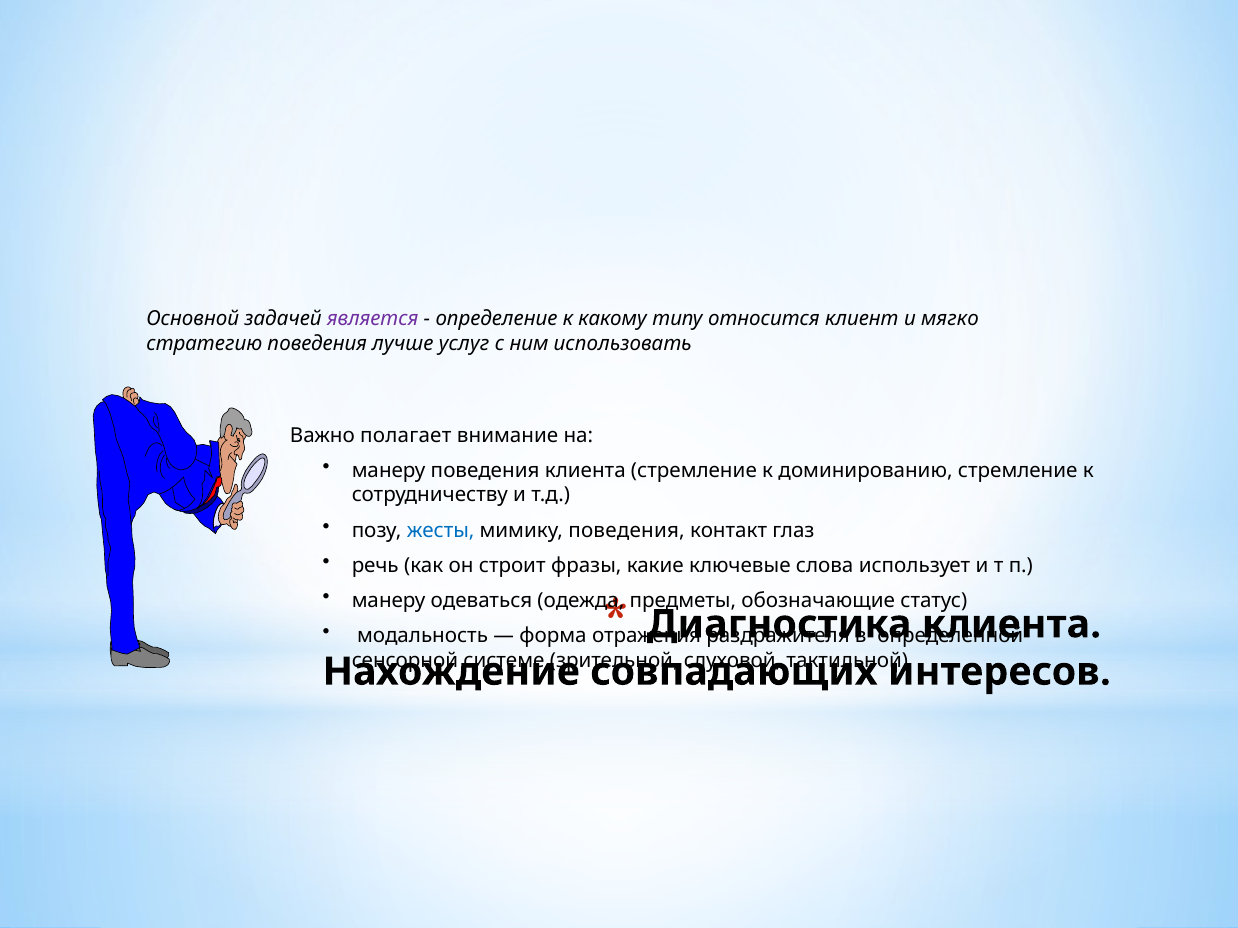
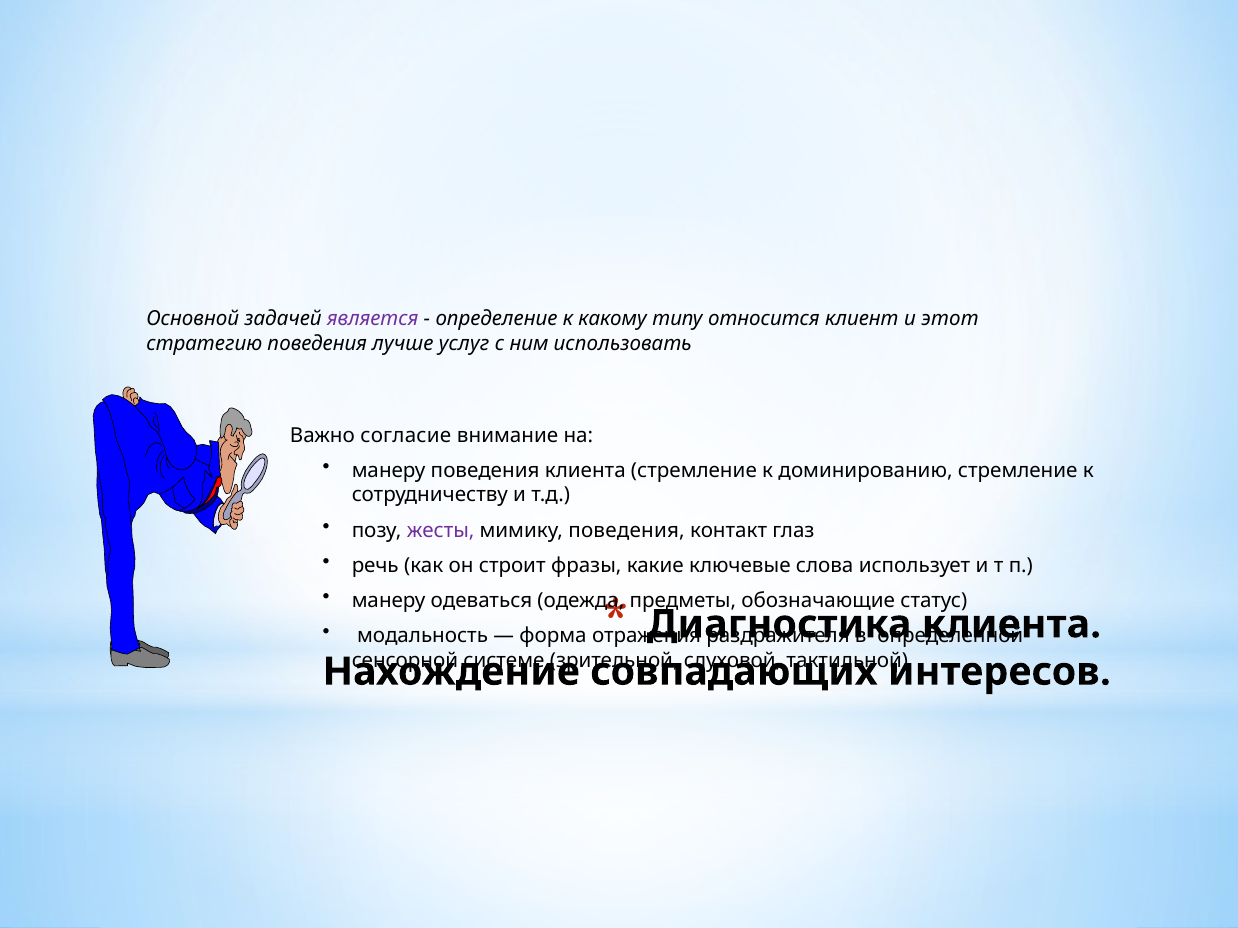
мягко: мягко -> этот (950, 319)
полагает: полагает -> согласие (406, 436)
жесты colour: blue -> purple (441, 531)
